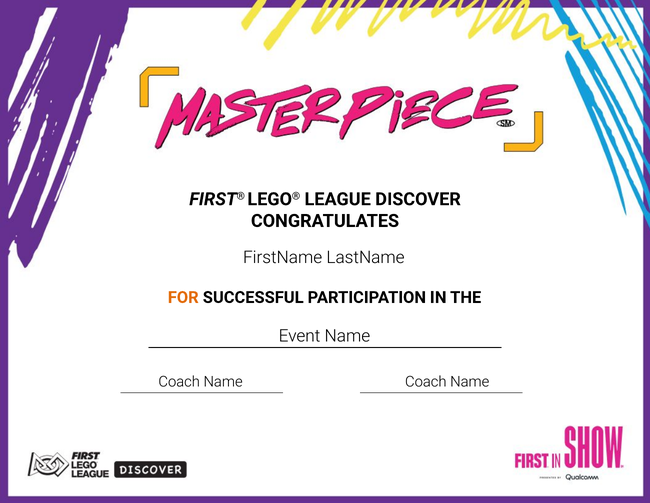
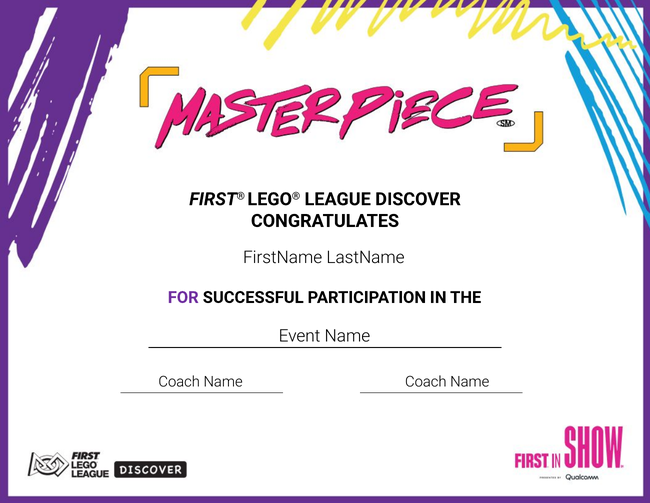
FOR colour: orange -> purple (183, 297)
